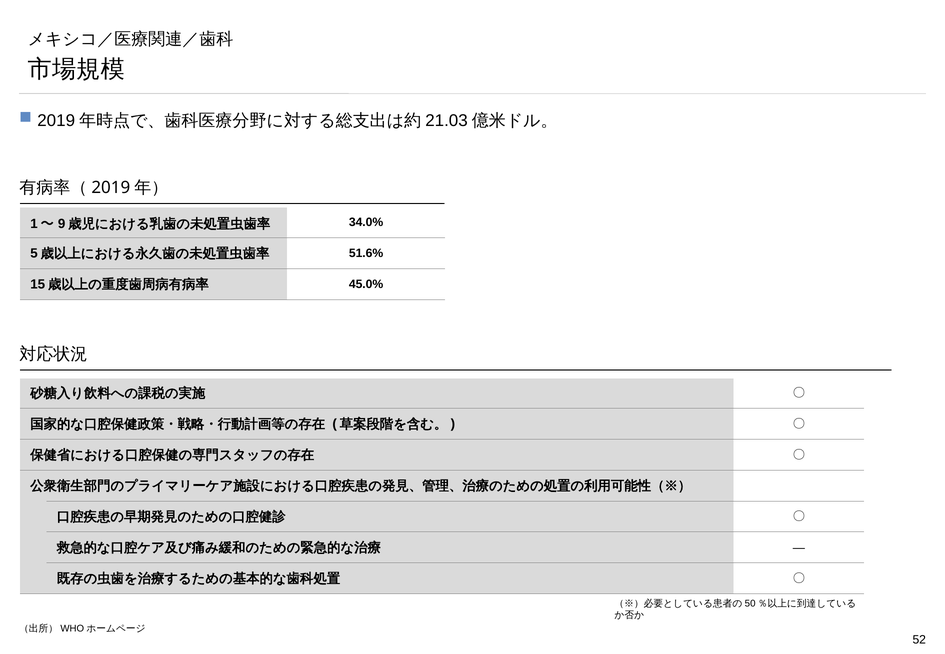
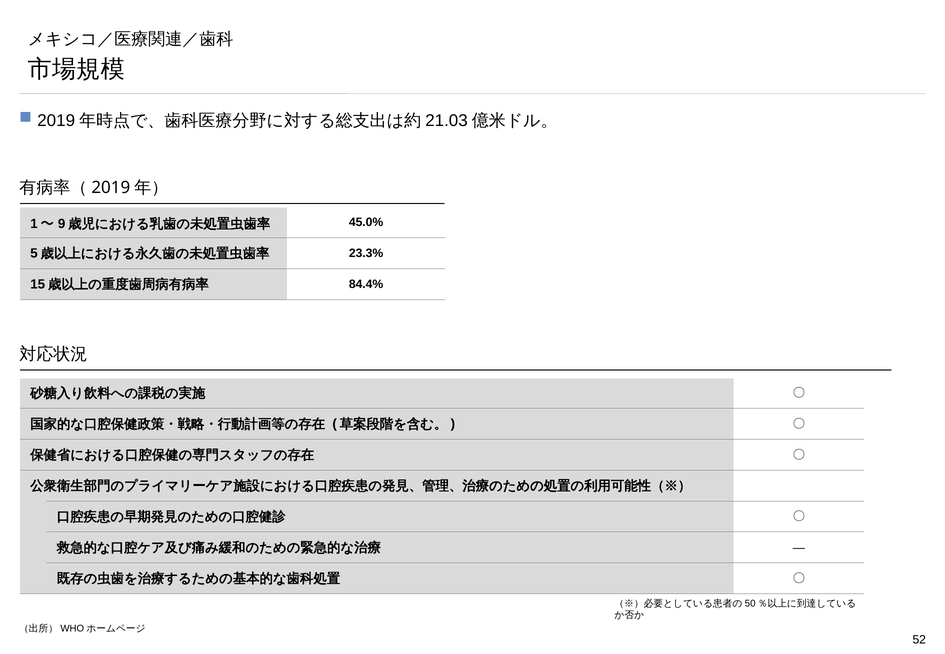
34.0%: 34.0% -> 45.0% (366, 223)
51.6%: 51.6% -> 23.3% (366, 253)
45.0%: 45.0% -> 84.4% (366, 284)
